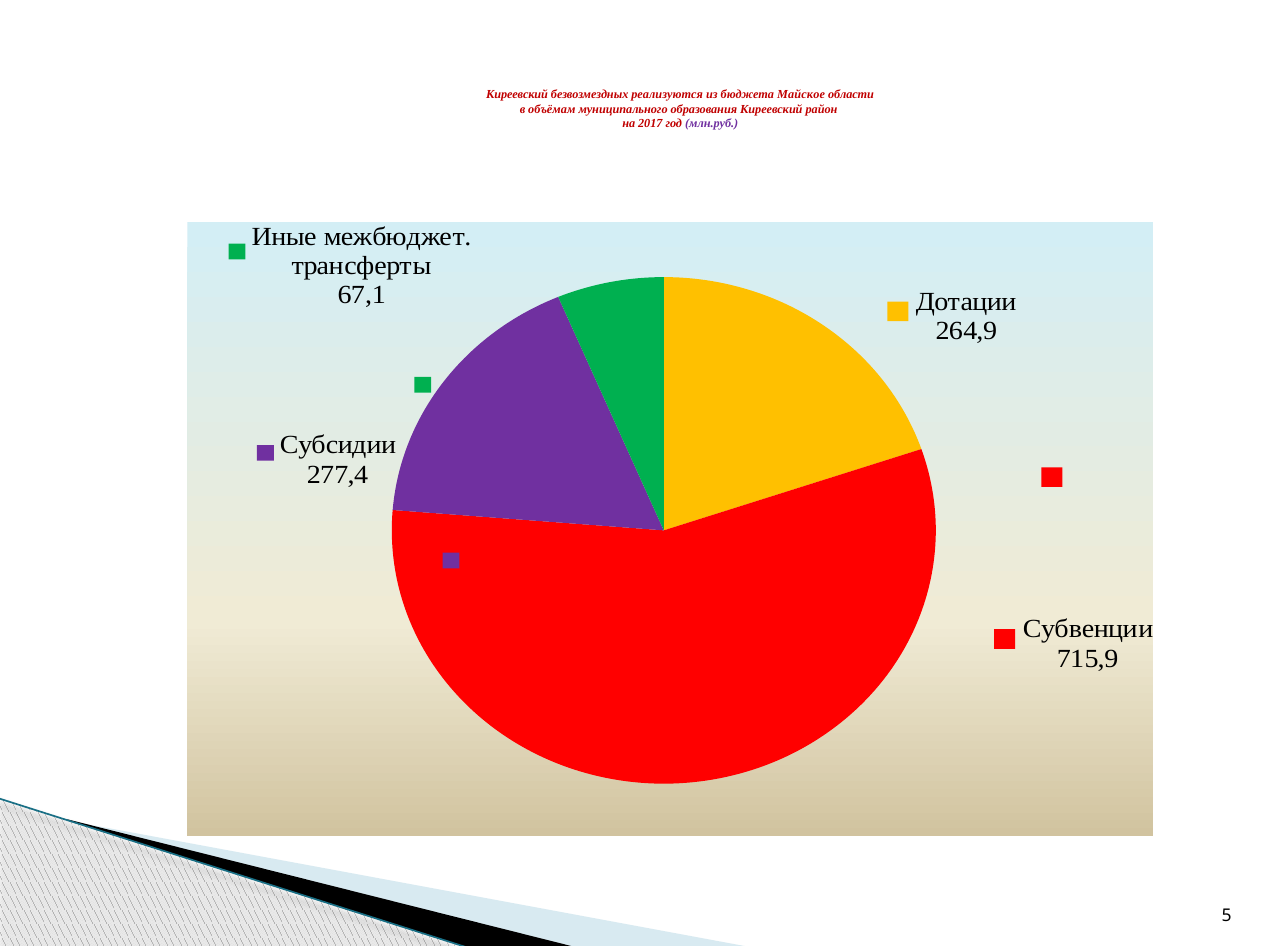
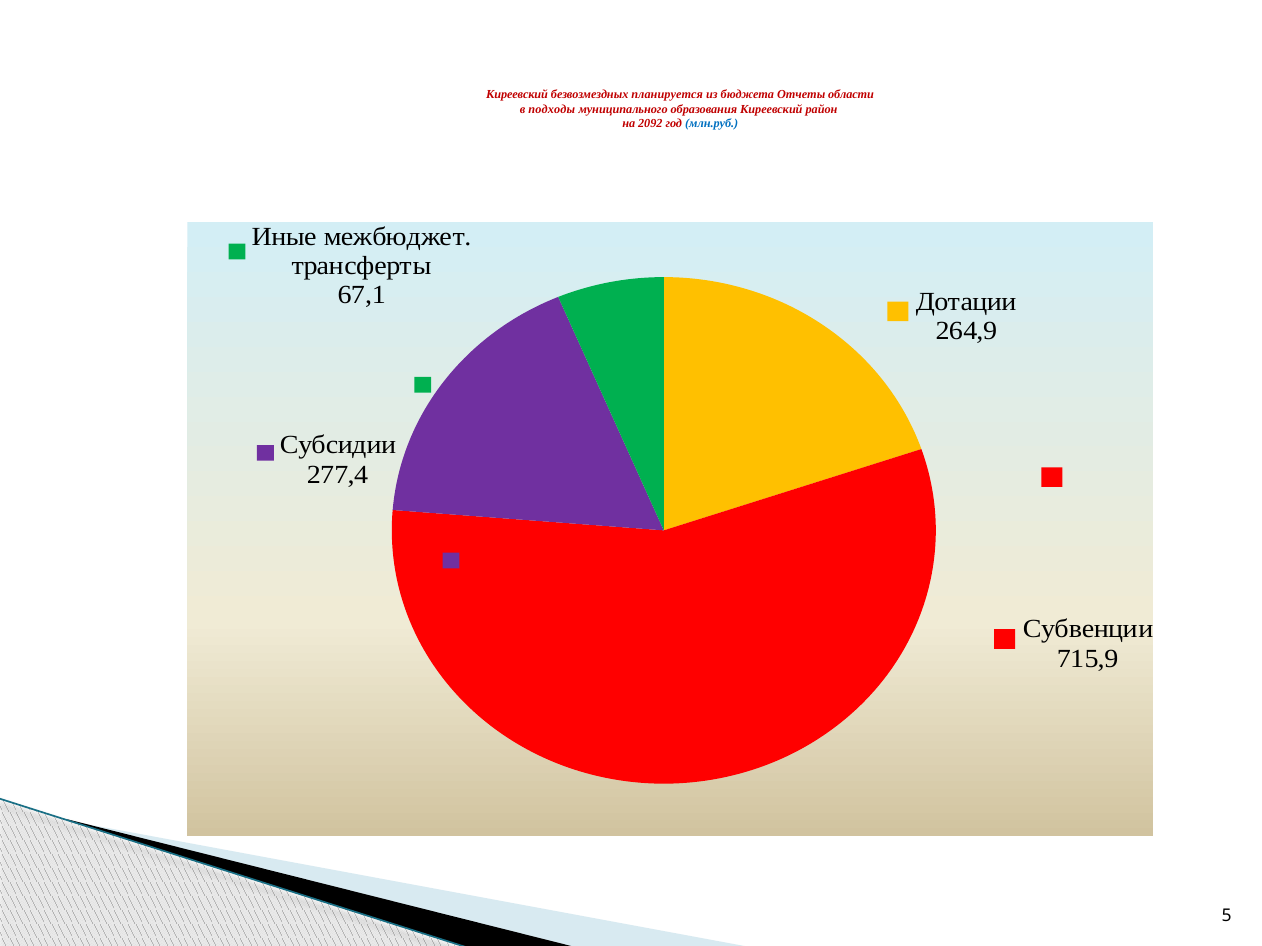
реализуются: реализуются -> планируется (667, 94)
Майское: Майское -> Отчеты (801, 94)
объёмам: объёмам -> подходы (552, 109)
2017: 2017 -> 2092 (650, 124)
млн.руб colour: purple -> blue (712, 124)
